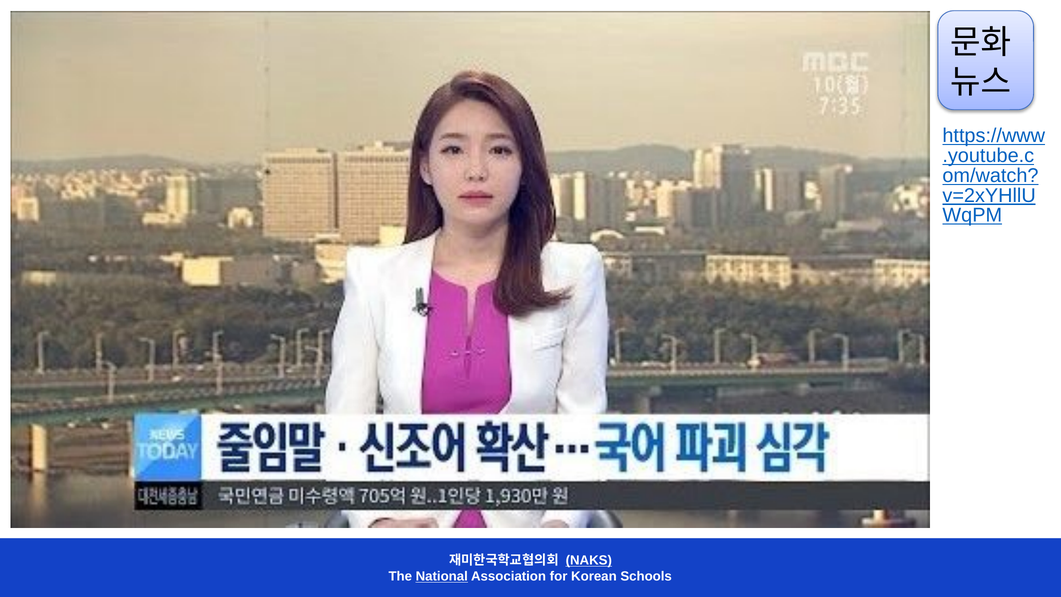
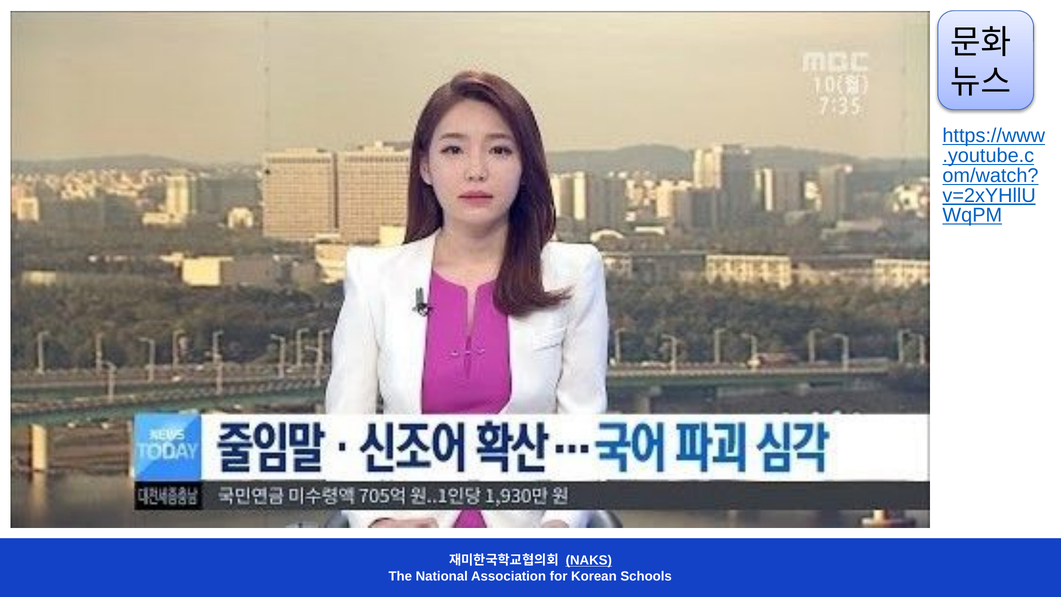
National underline: present -> none (442, 576)
